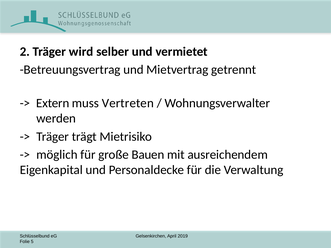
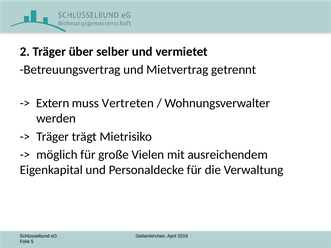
wird: wird -> über (81, 52)
Bauen: Bauen -> Vielen (148, 155)
